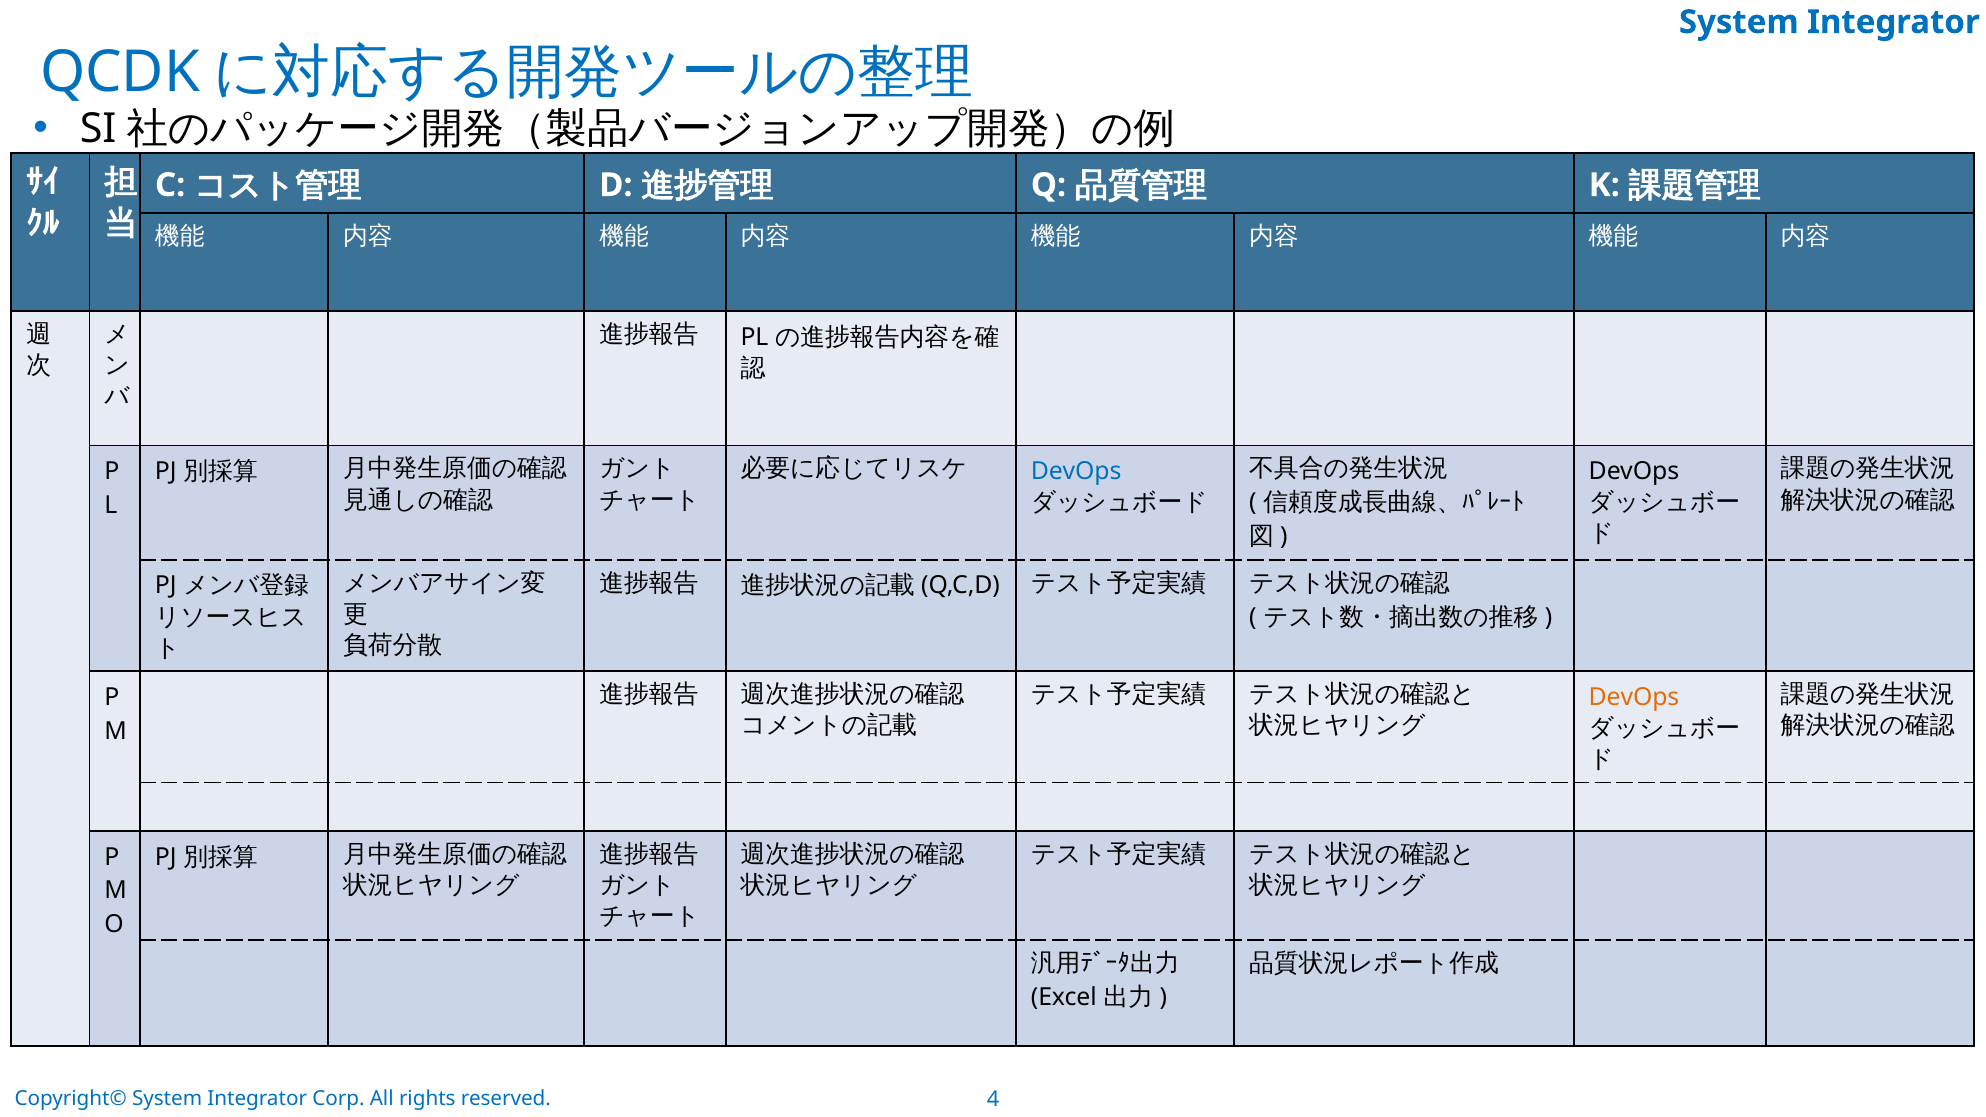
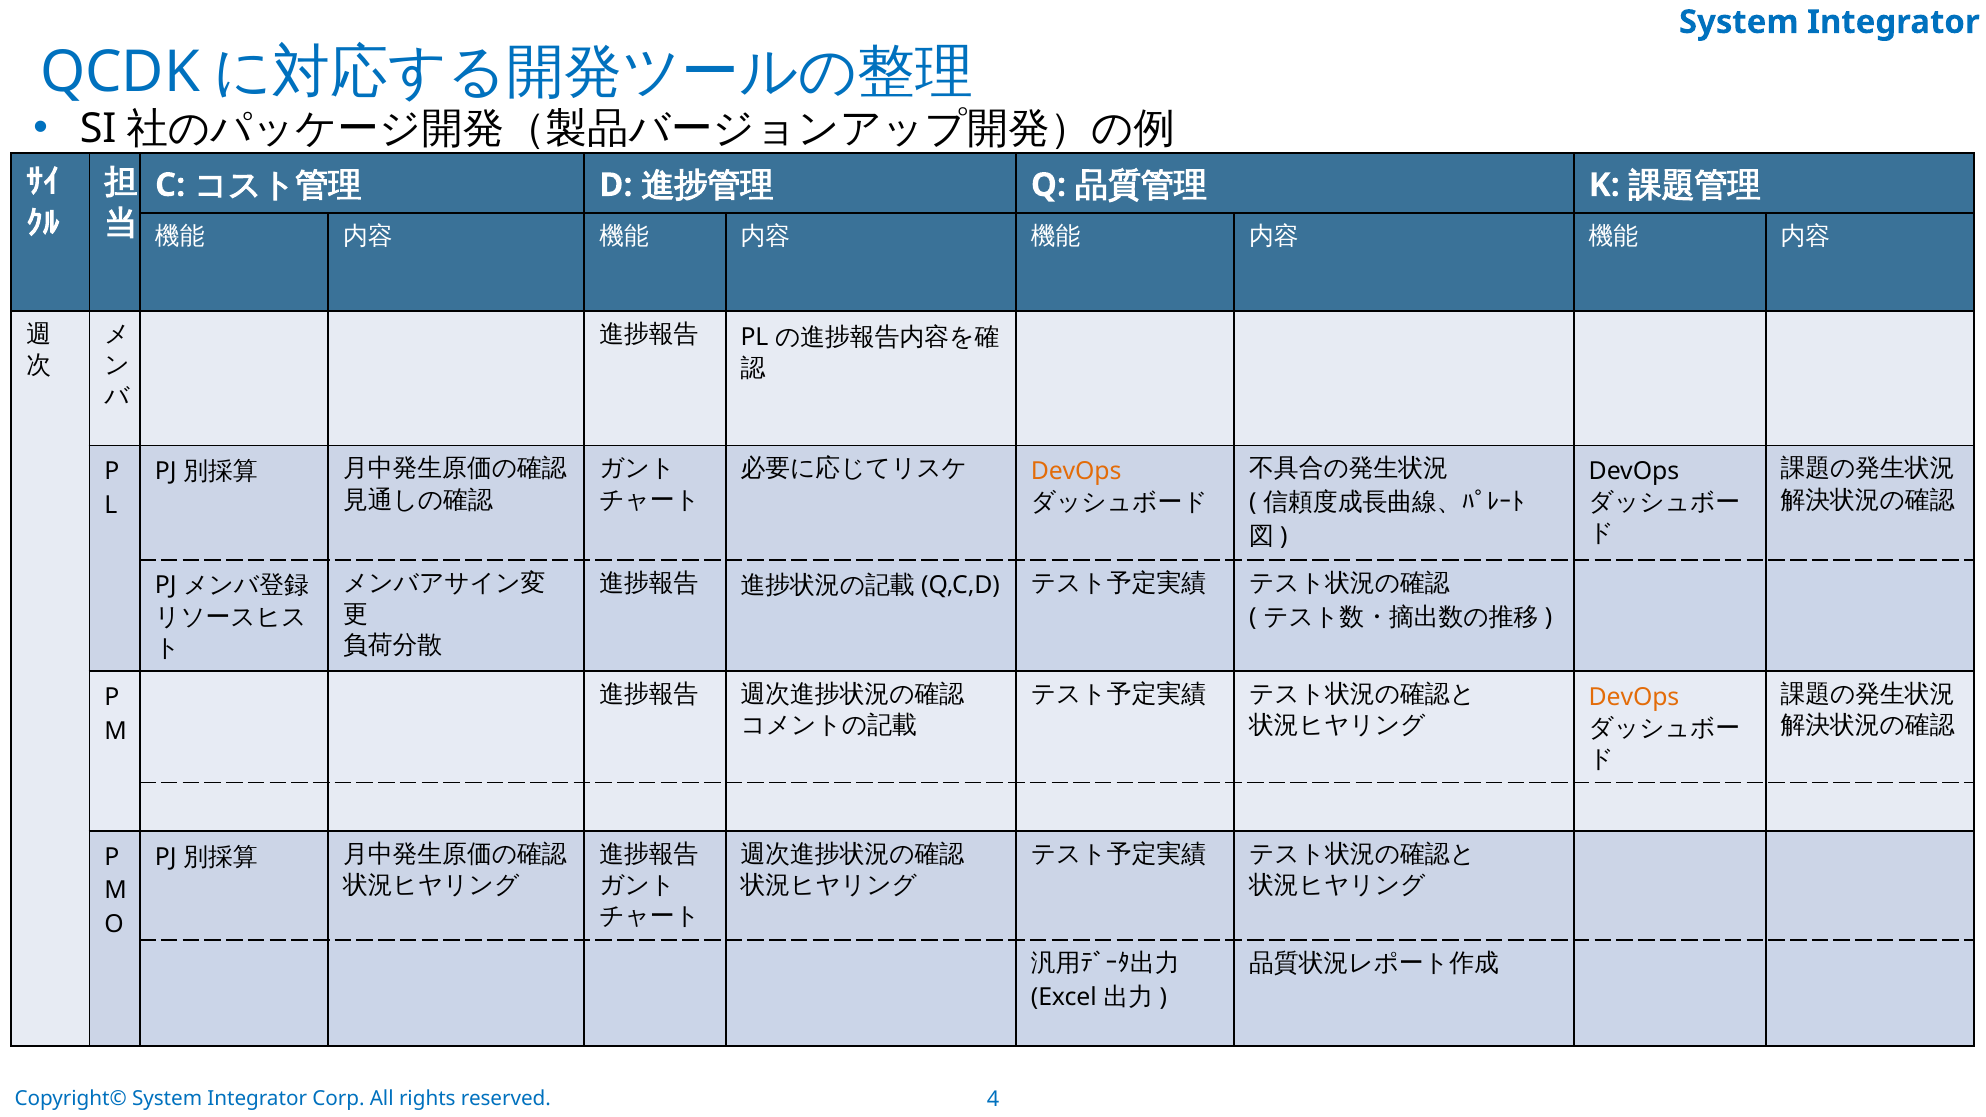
DevOps colour: blue -> orange (1076, 471)
